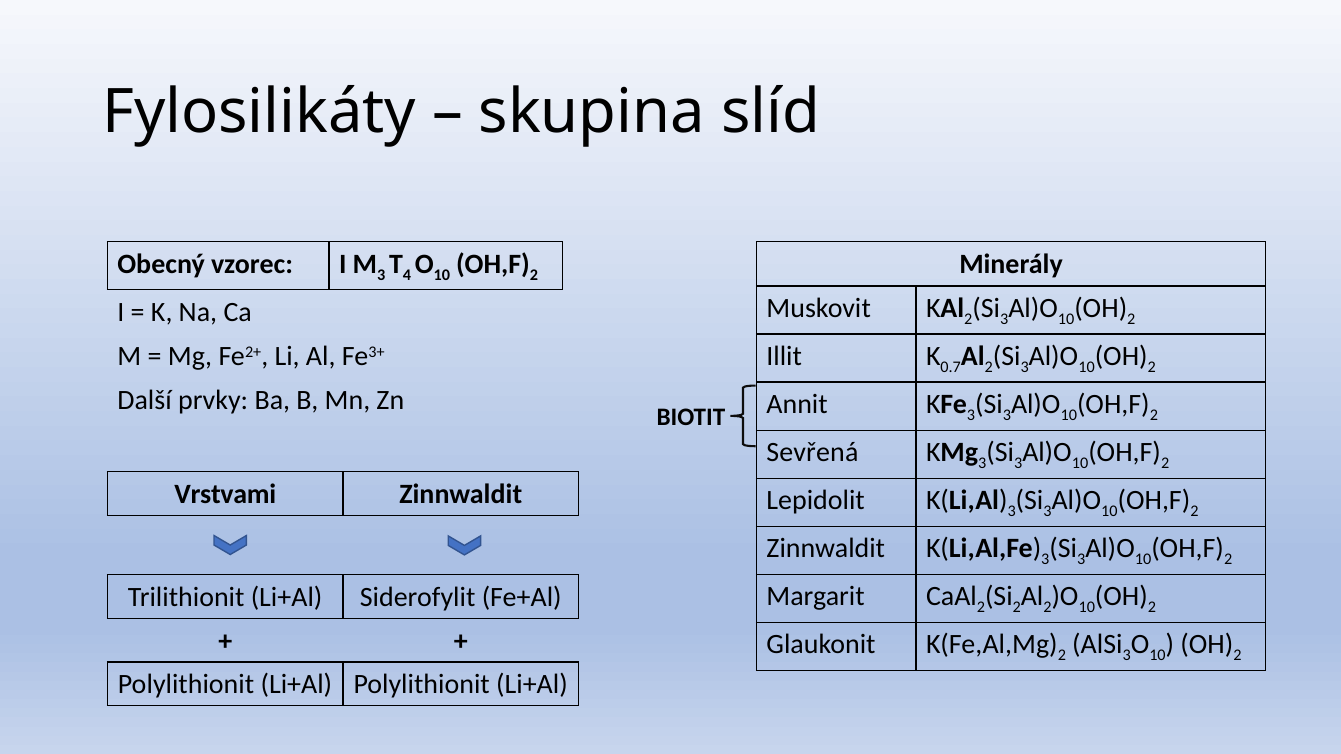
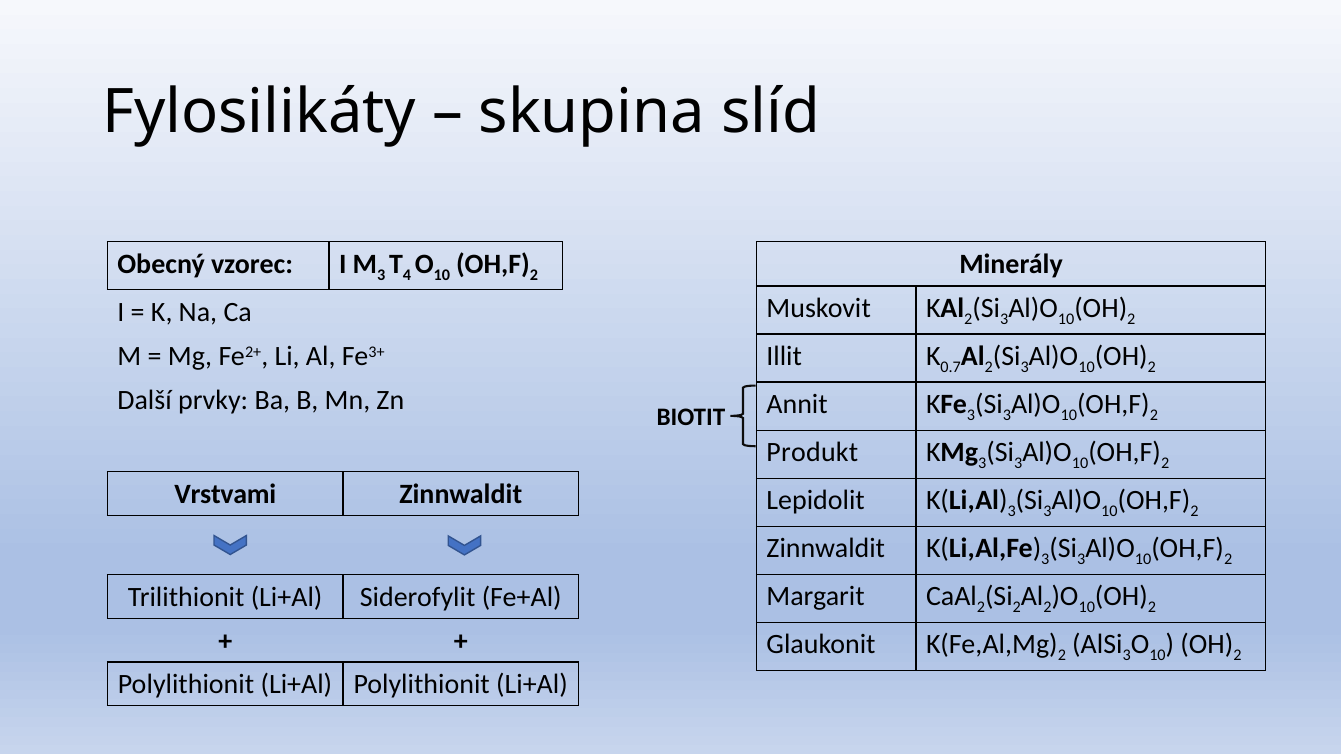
Sevřená: Sevřená -> Produkt (812, 453)
